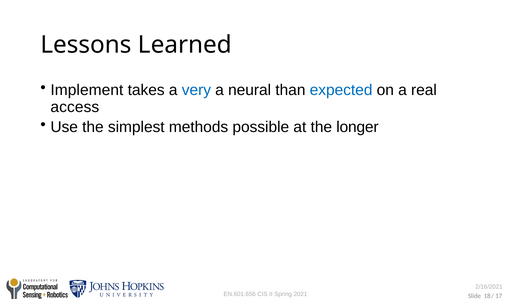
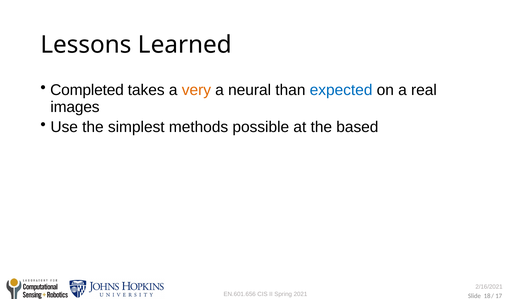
Implement: Implement -> Completed (87, 90)
very colour: blue -> orange (196, 90)
access: access -> images (75, 107)
longer: longer -> based (357, 127)
